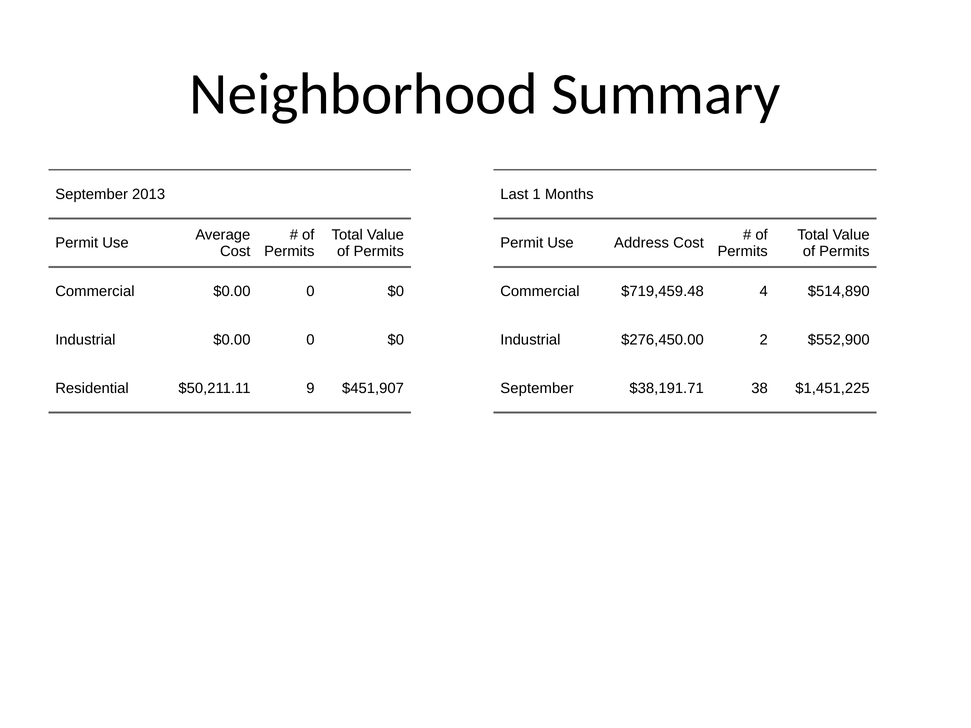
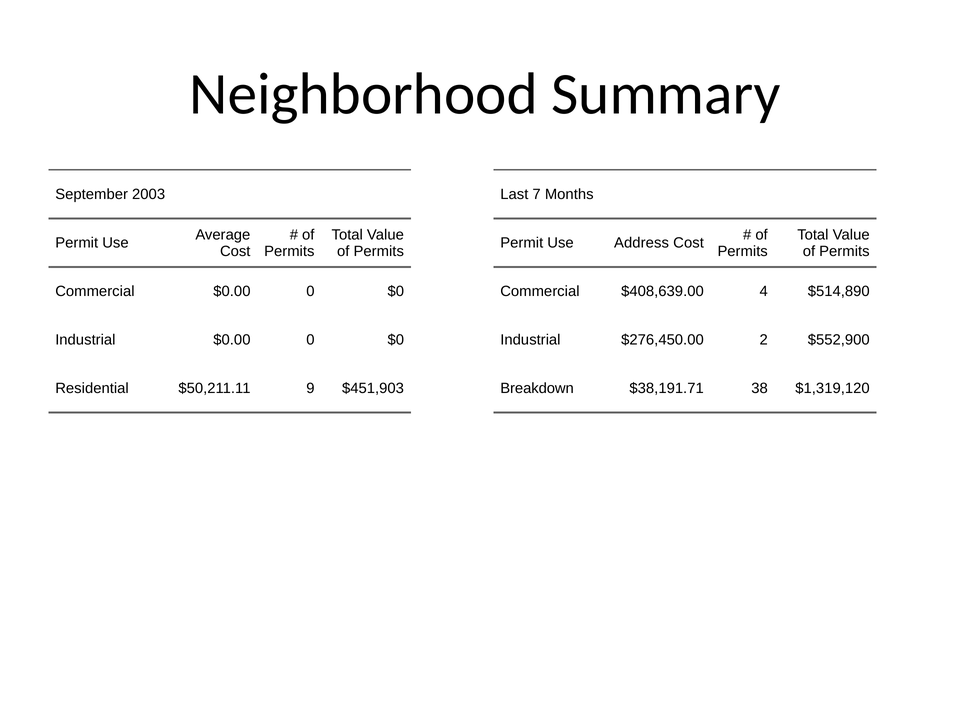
2013: 2013 -> 2003 (149, 194)
1: 1 -> 7 (537, 194)
$719,459.48: $719,459.48 -> $408,639.00 (662, 292)
$451,907: $451,907 -> $451,903 (373, 389)
September: September -> Breakdown (537, 389)
$1,451,225: $1,451,225 -> $1,319,120 (833, 389)
